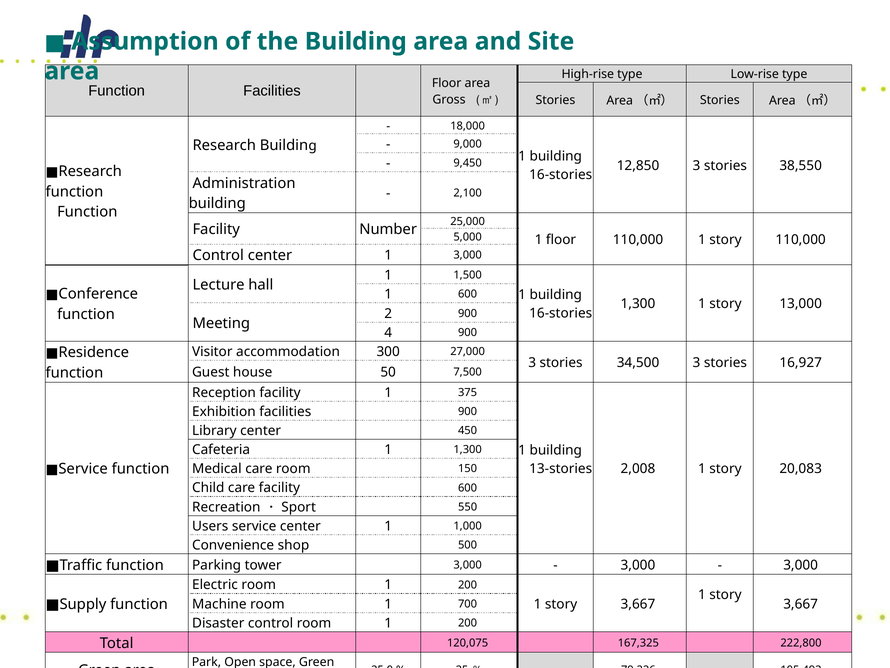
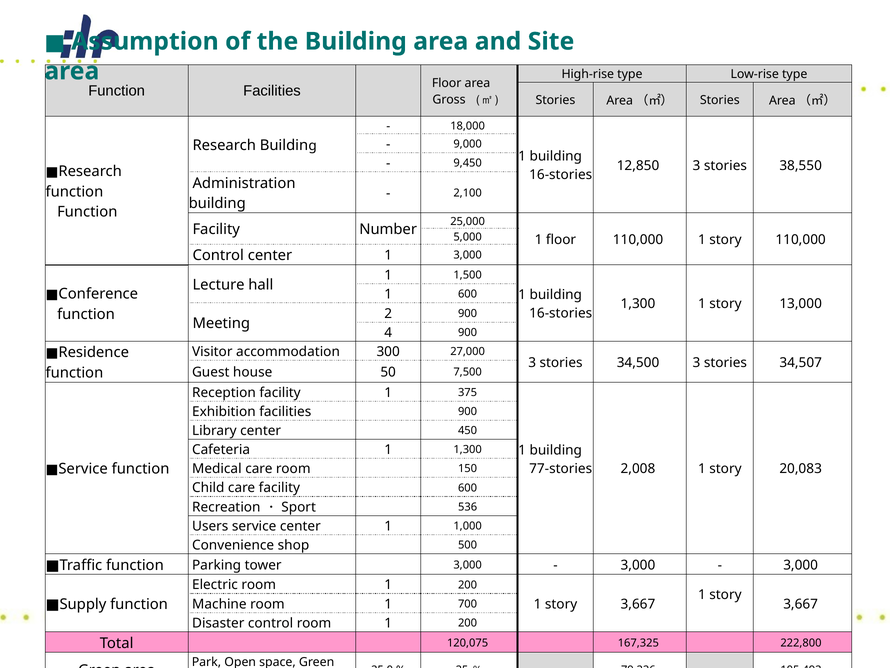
16,927: 16,927 -> 34,507 (801, 362)
13-stories: 13-stories -> 77-stories (561, 469)
550: 550 -> 536 (468, 507)
